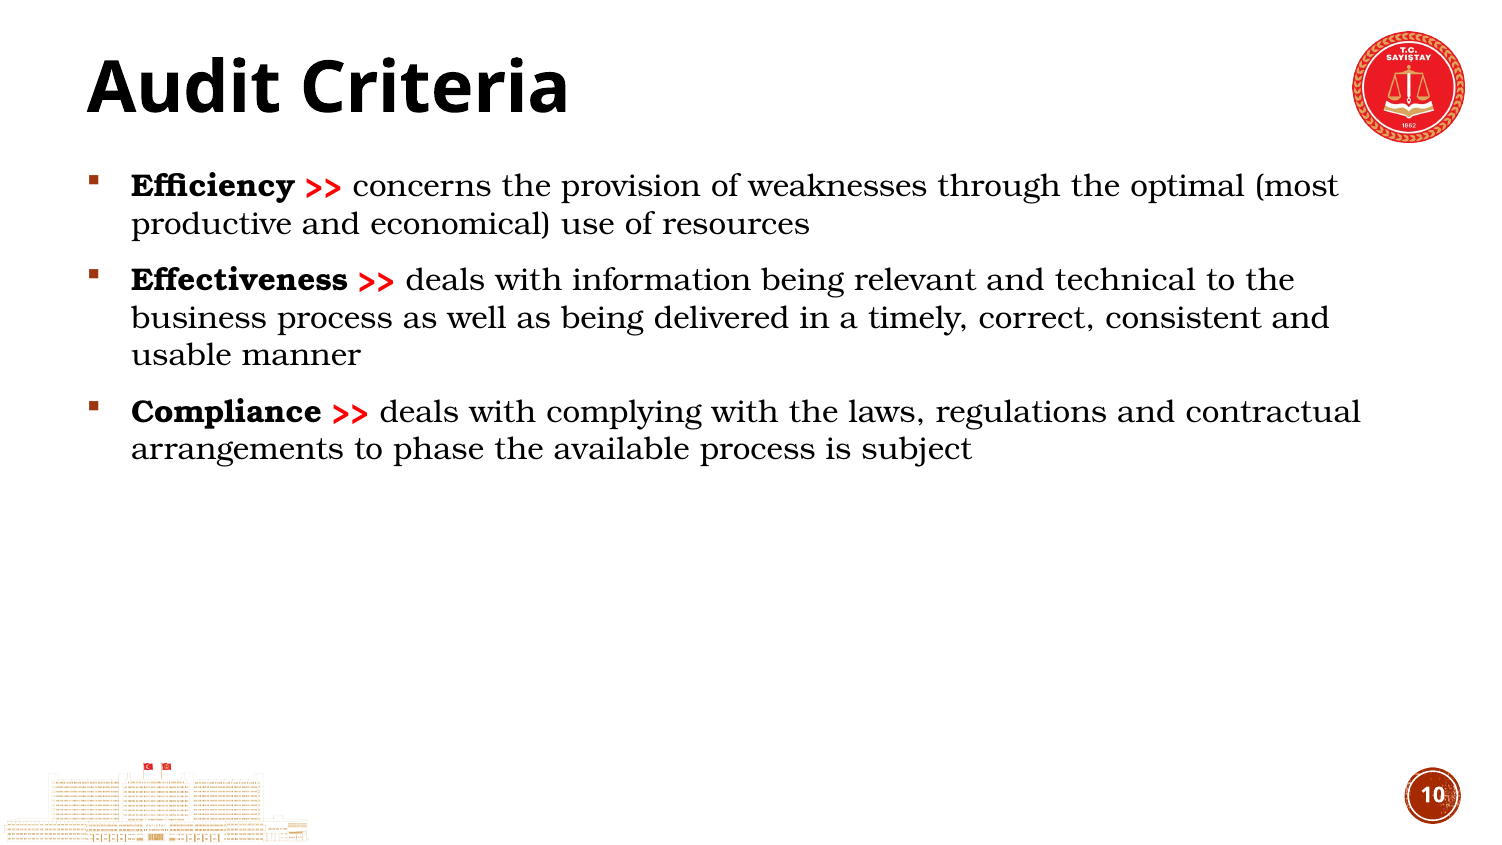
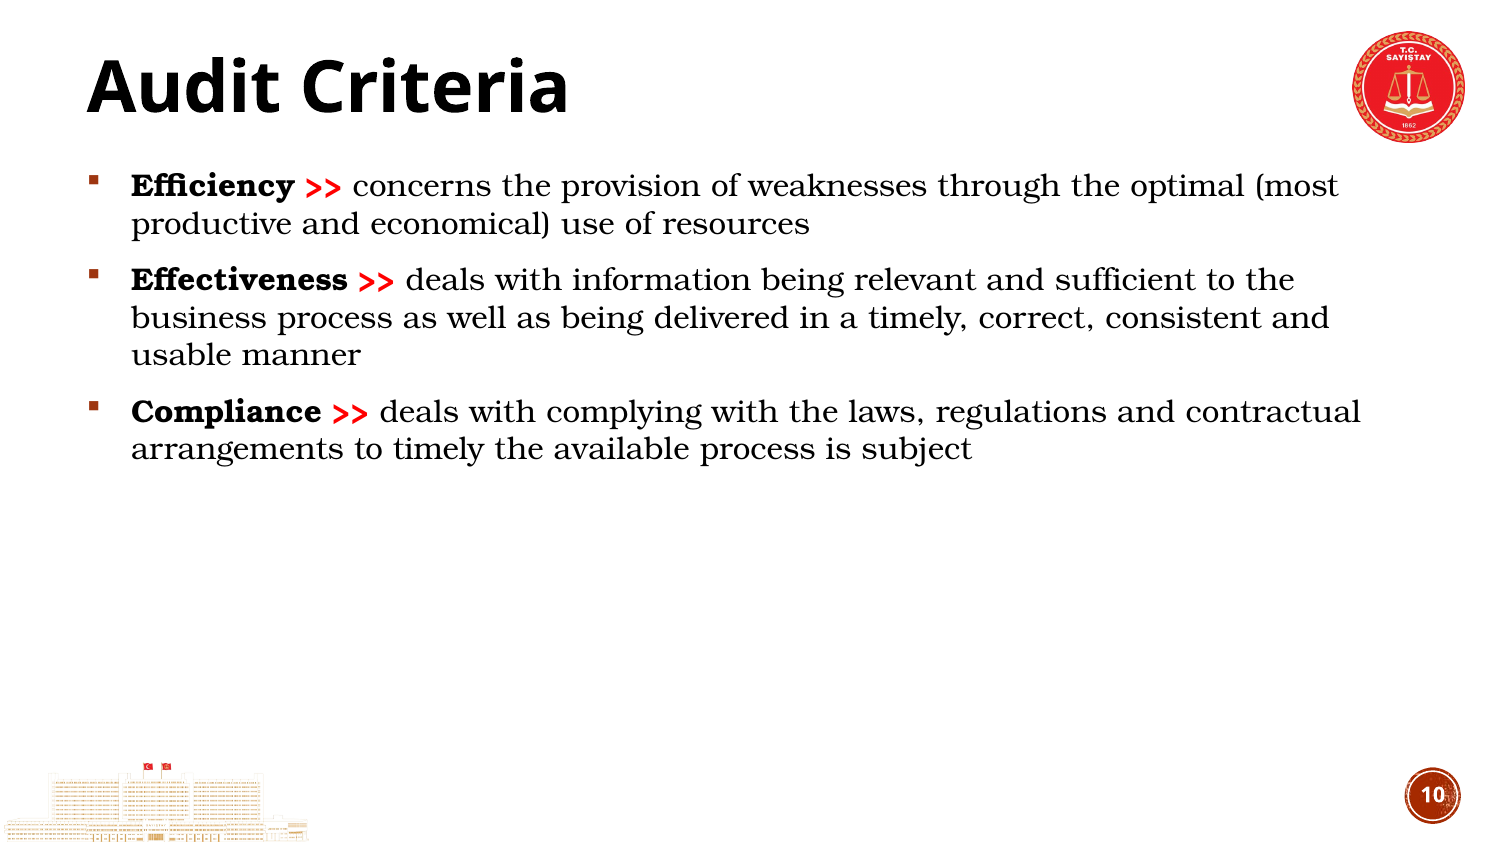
technical: technical -> sufficient (1125, 280)
to phase: phase -> timely (439, 449)
